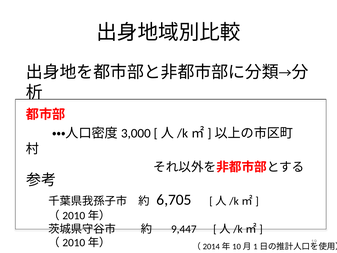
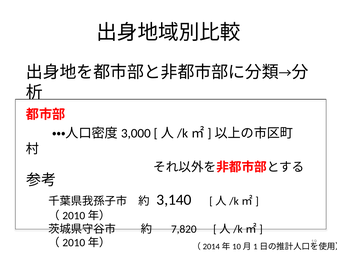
6,705: 6,705 -> 3,140 (174, 200)
9,447: 9,447 -> 7,820 (184, 229)
